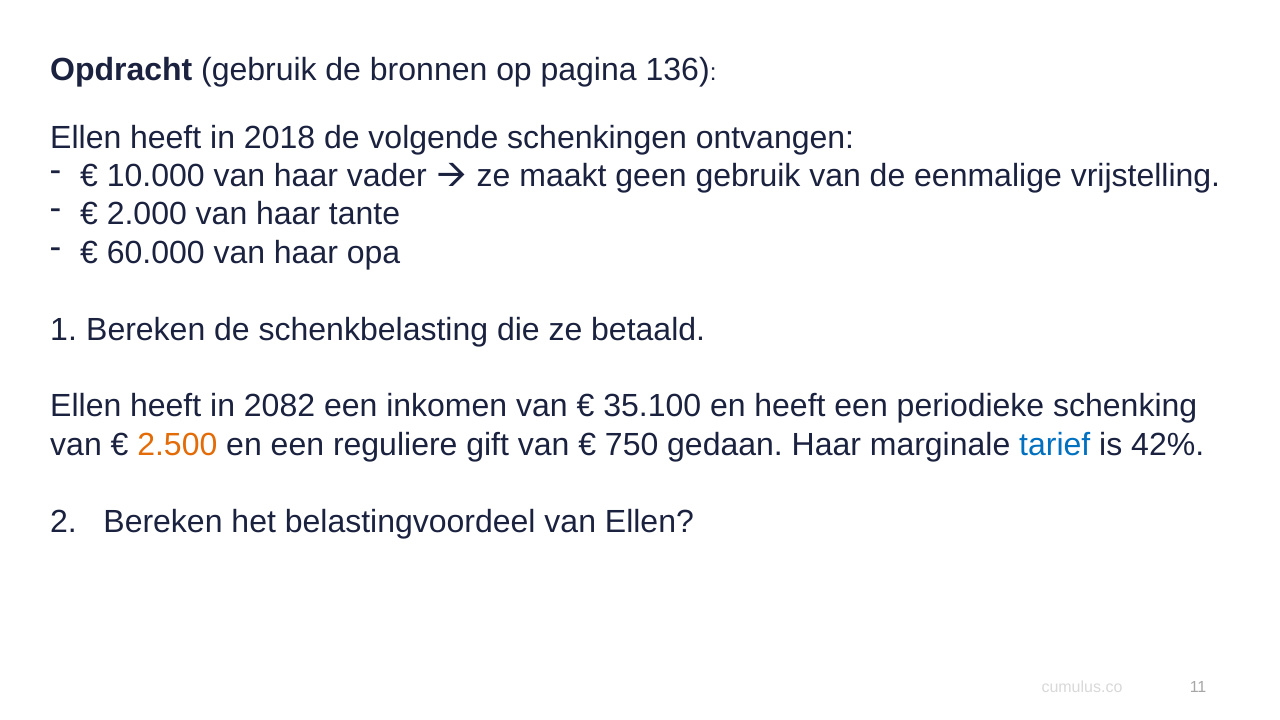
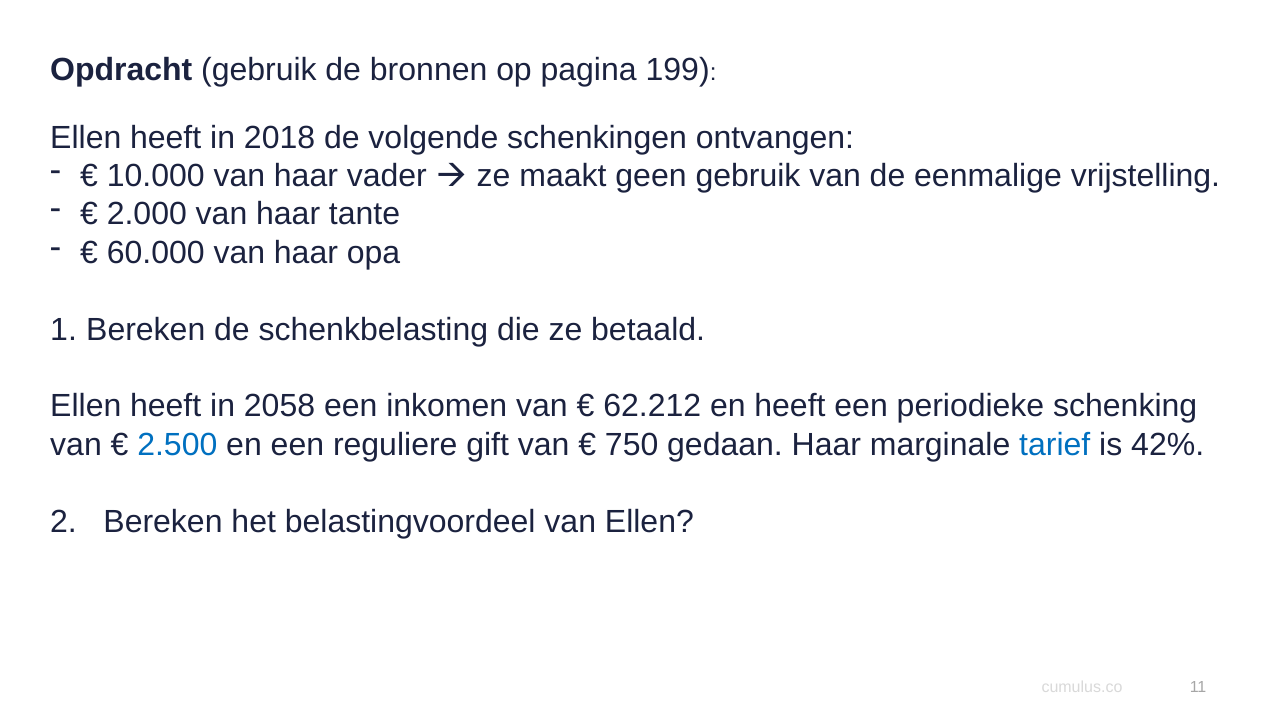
136: 136 -> 199 (678, 70)
2082: 2082 -> 2058 (280, 406)
35.100: 35.100 -> 62.212 (652, 406)
2.500 colour: orange -> blue (177, 445)
